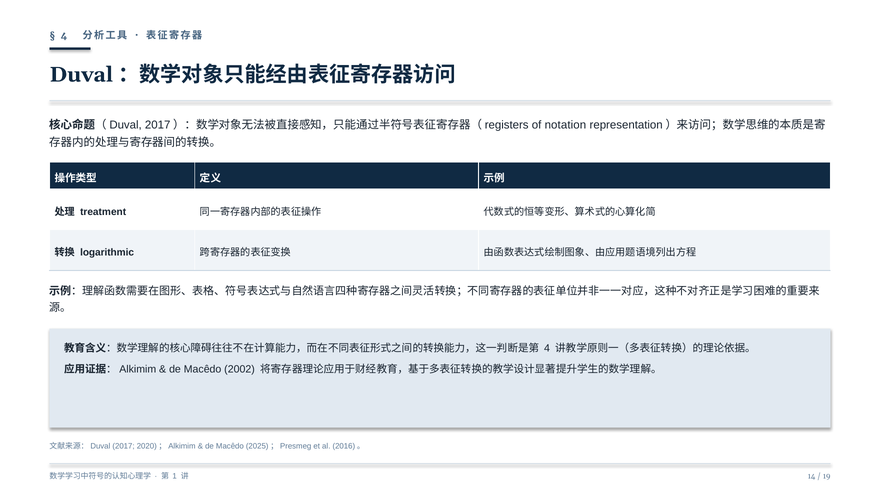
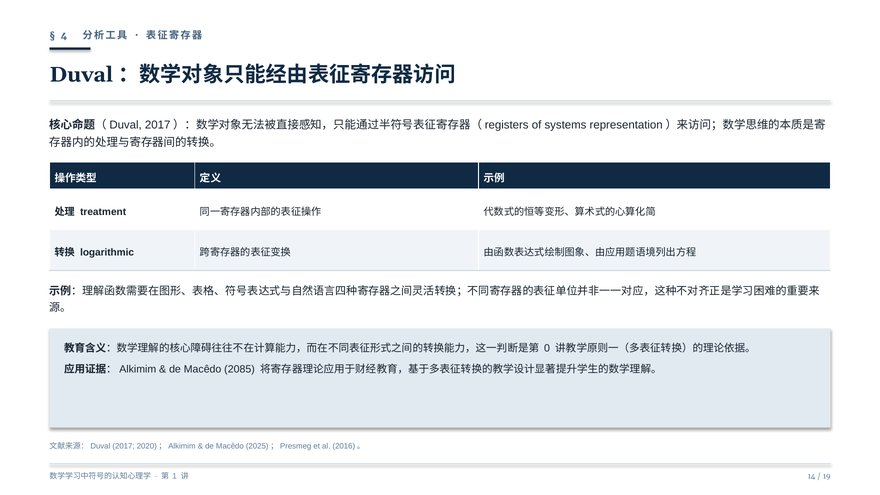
notation: notation -> systems (565, 125)
4: 4 -> 0 (547, 349)
2002: 2002 -> 2085 (240, 369)
